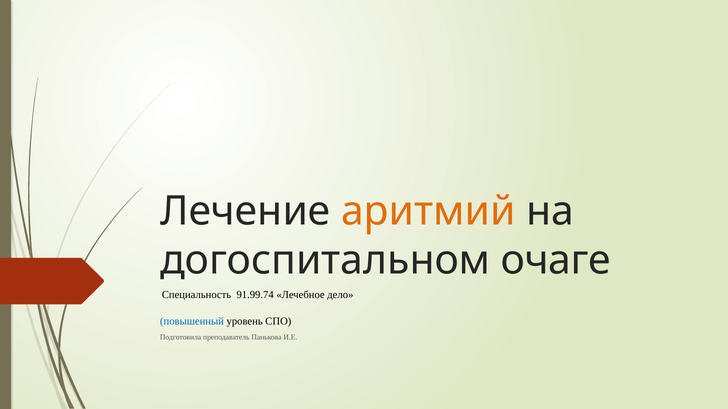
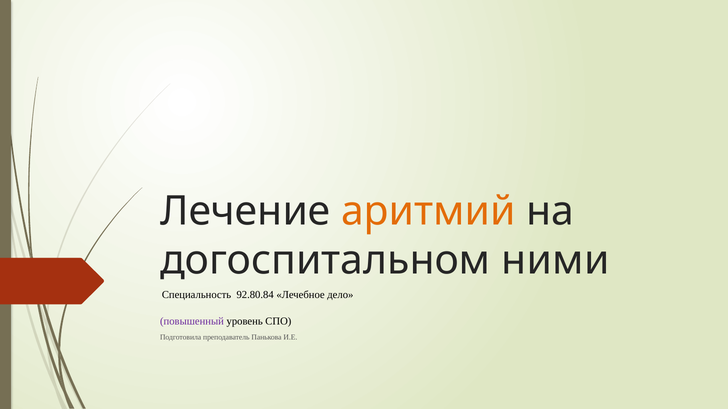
очаге: очаге -> ними (555, 261)
91.99.74: 91.99.74 -> 92.80.84 (255, 295)
повышенный colour: blue -> purple (192, 322)
